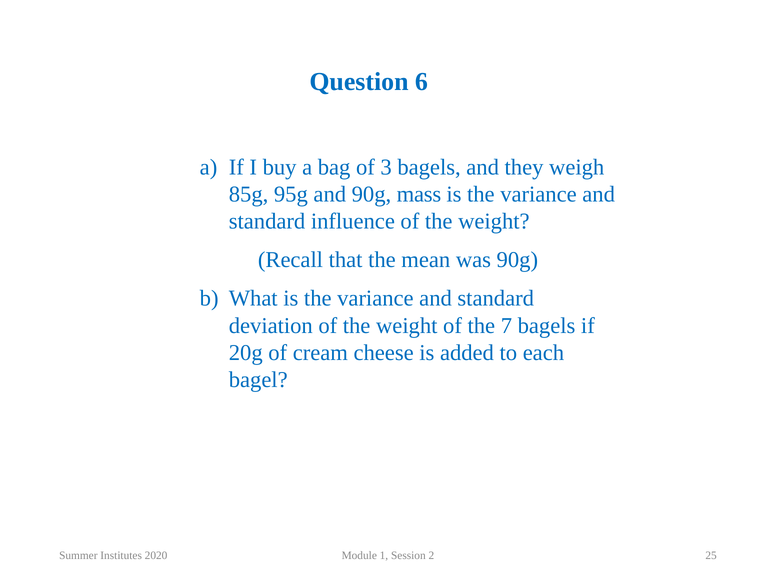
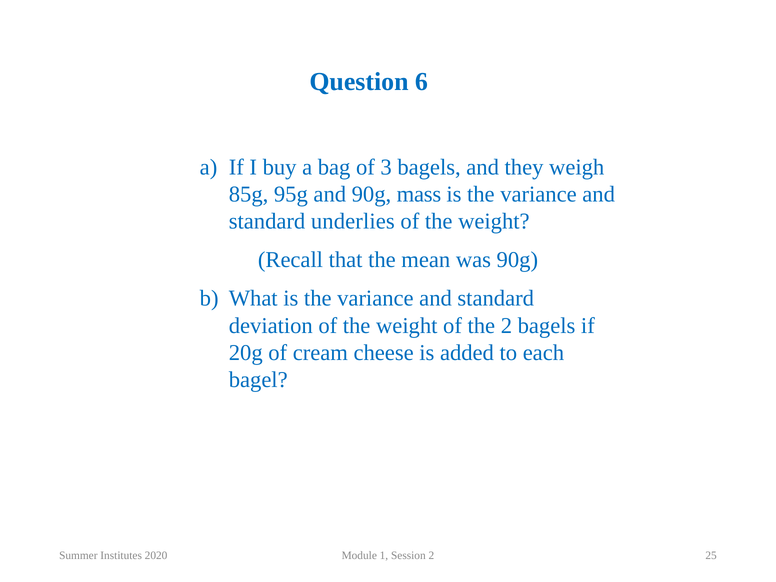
influence: influence -> underlies (353, 221)
the 7: 7 -> 2 (506, 326)
